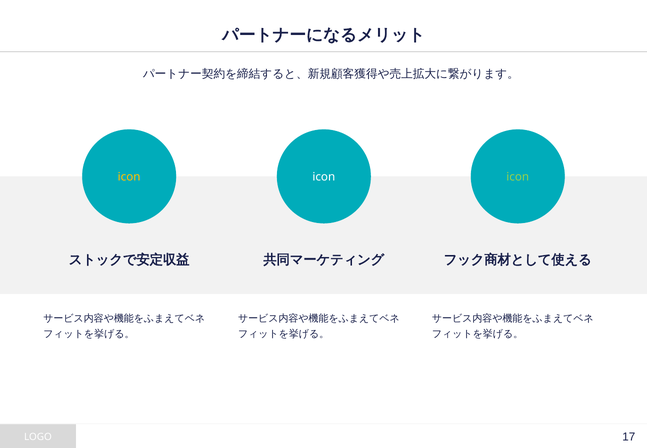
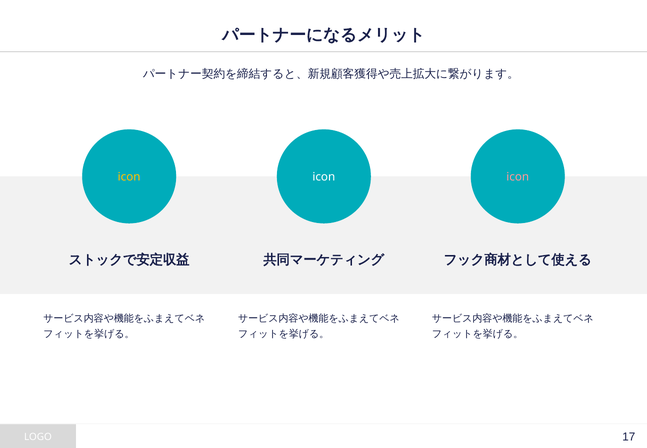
icon colour: light green -> pink (518, 177)
